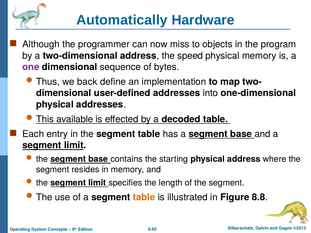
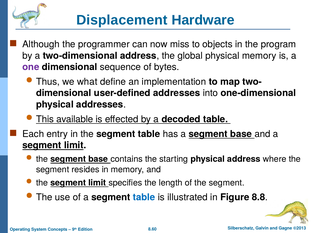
Automatically: Automatically -> Displacement (122, 20)
speed: speed -> global (190, 56)
back: back -> what (87, 82)
table colour: orange -> blue (144, 197)
